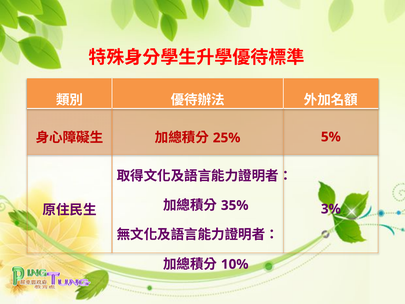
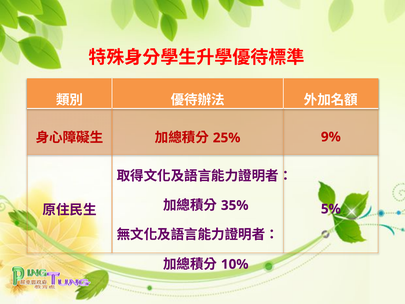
5%: 5% -> 9% (331, 137)
3%: 3% -> 5% (331, 209)
